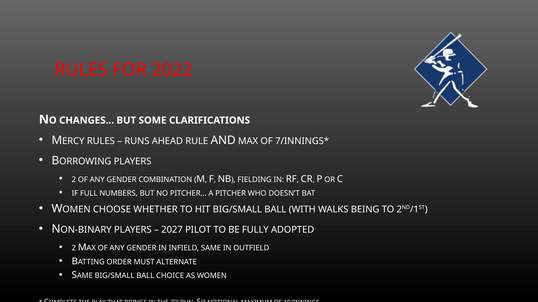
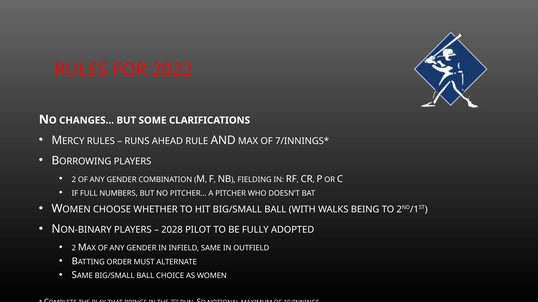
2027: 2027 -> 2028 (172, 230)
